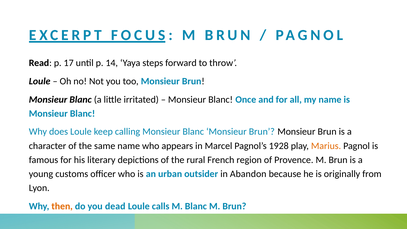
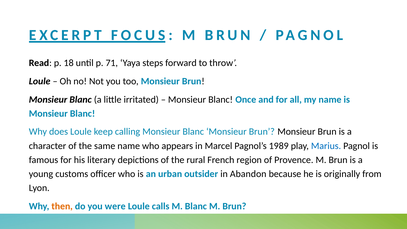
17: 17 -> 18 (69, 63)
14: 14 -> 71 (112, 63)
1928: 1928 -> 1989 (279, 146)
Marius colour: orange -> blue (326, 146)
dead: dead -> were (115, 206)
